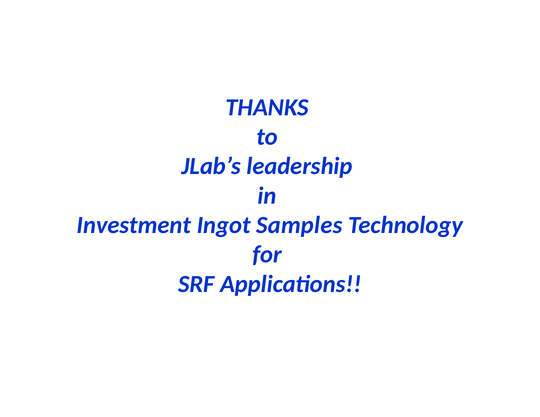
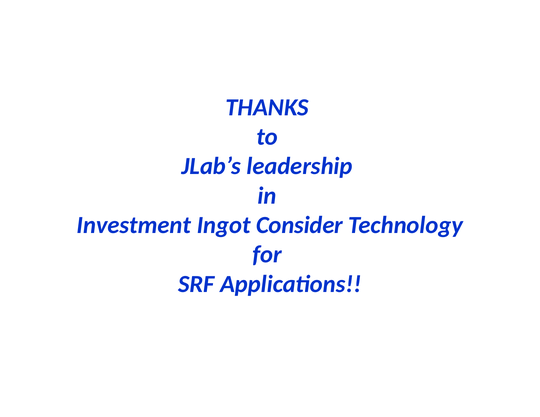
Samples: Samples -> Consider (299, 225)
